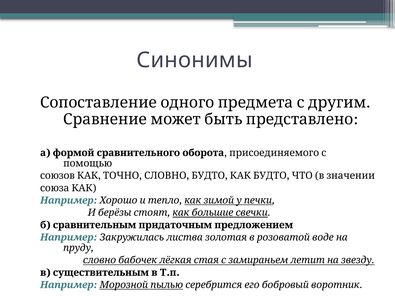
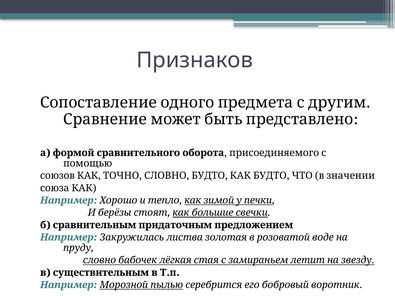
Синонимы: Синонимы -> Признаков (195, 60)
